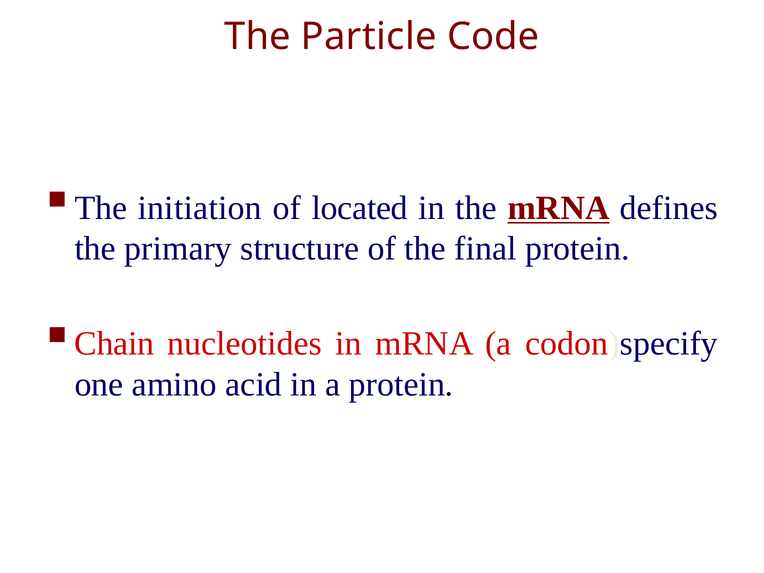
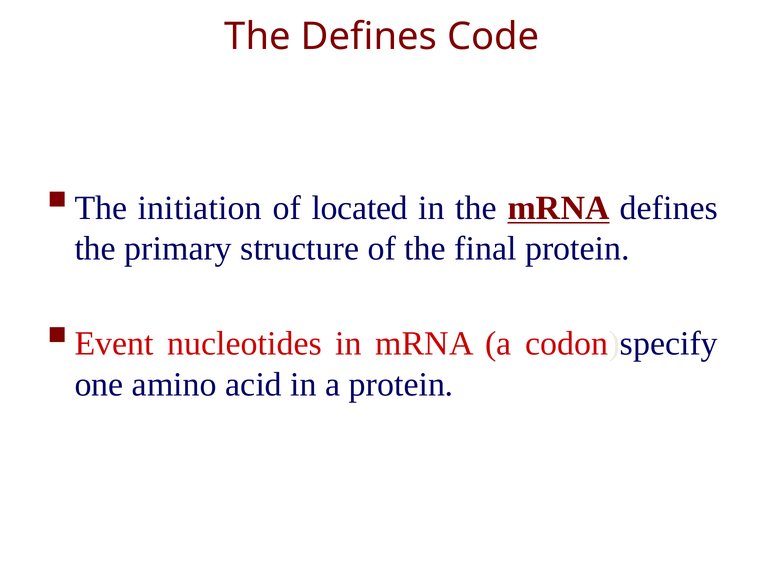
The Particle: Particle -> Defines (369, 37)
Chain: Chain -> Event (114, 344)
